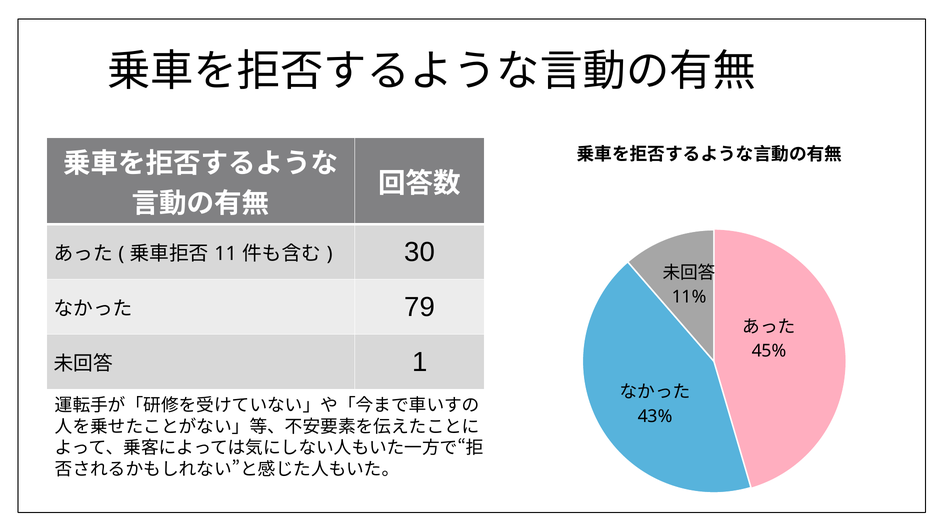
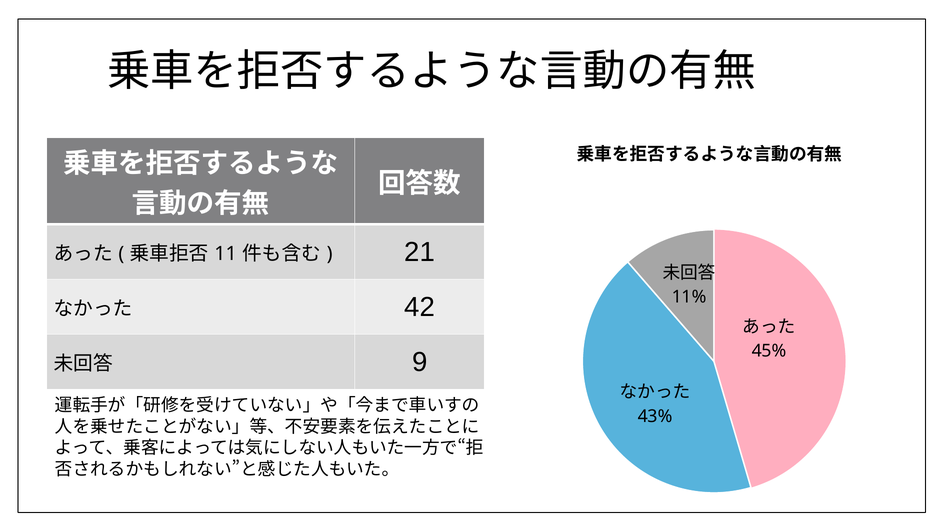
30: 30 -> 21 (420, 252)
79: 79 -> 42 (420, 307)
1: 1 -> 9 (420, 362)
